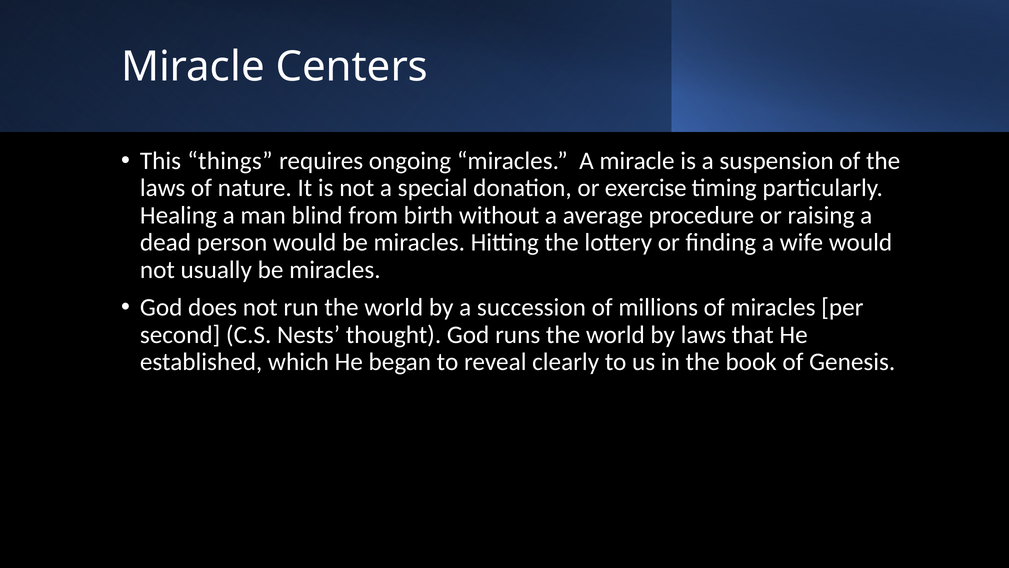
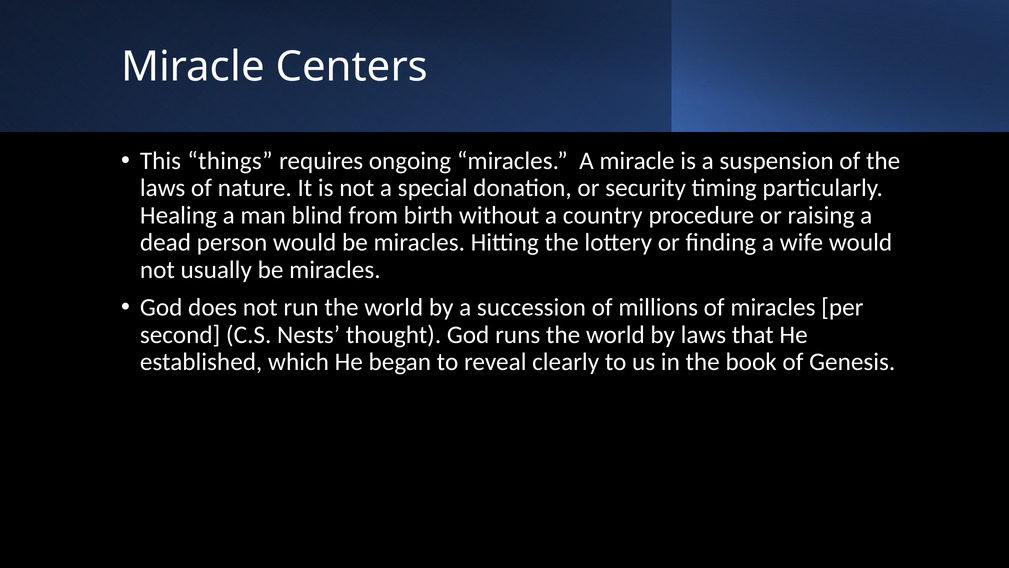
exercise: exercise -> security (646, 188)
average: average -> country (603, 215)
